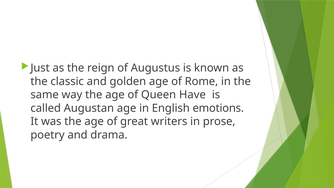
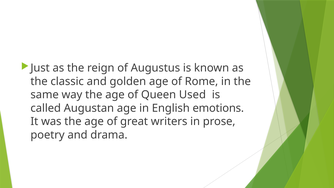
Have: Have -> Used (192, 95)
